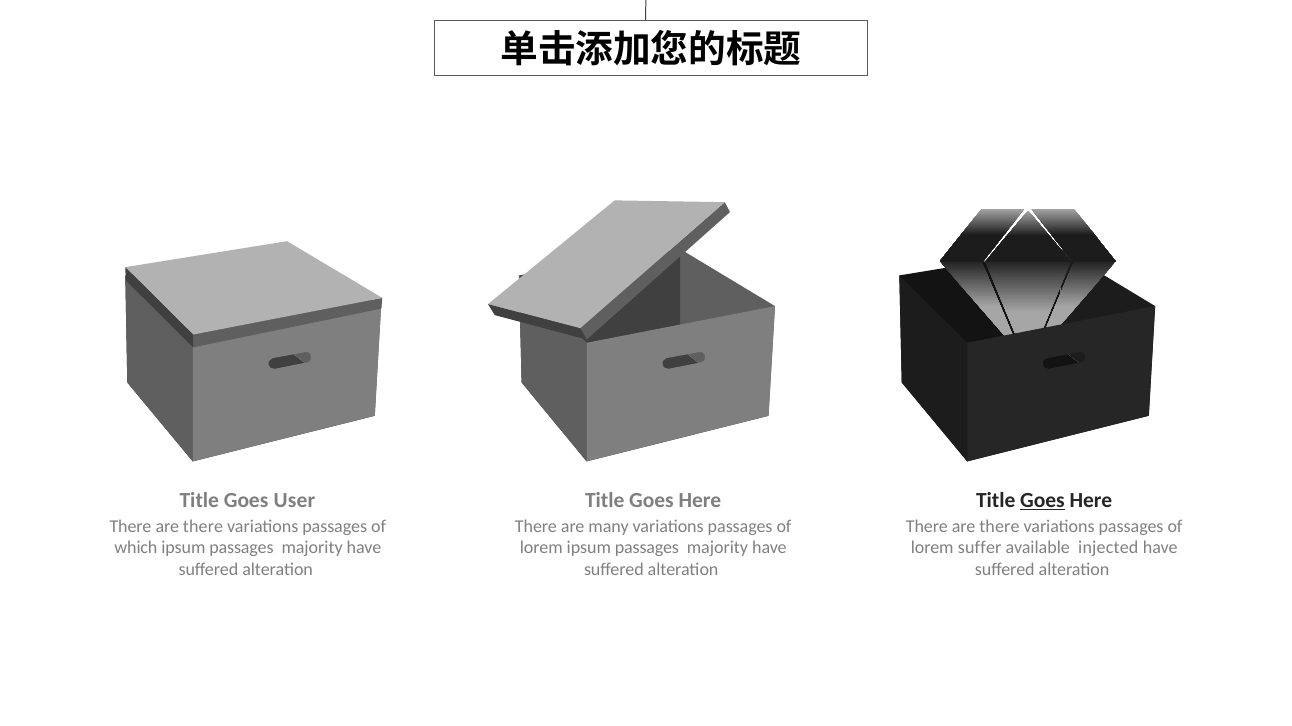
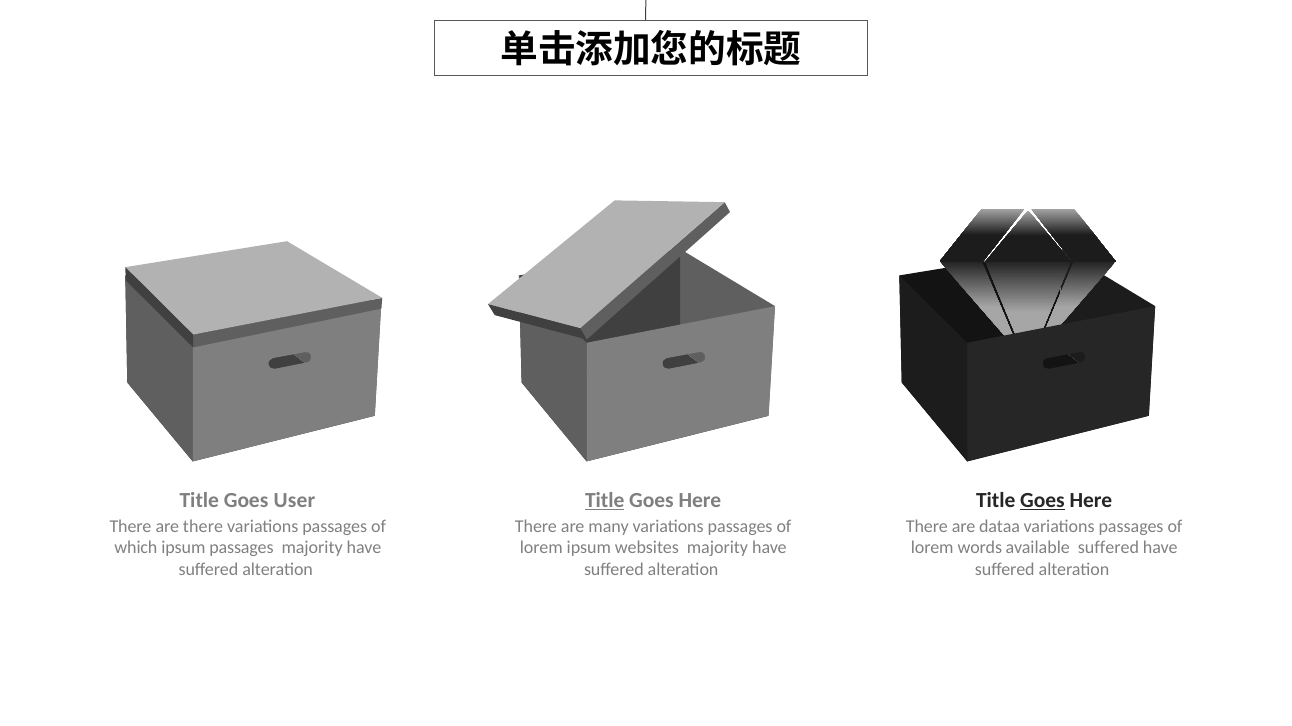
Title underline: none -> present (605, 501)
there: there -> dataa (1000, 527)
lorem ipsum passages: passages -> websites (647, 548)
suffer: suffer -> words (980, 548)
available injected: injected -> suffered (1108, 548)
